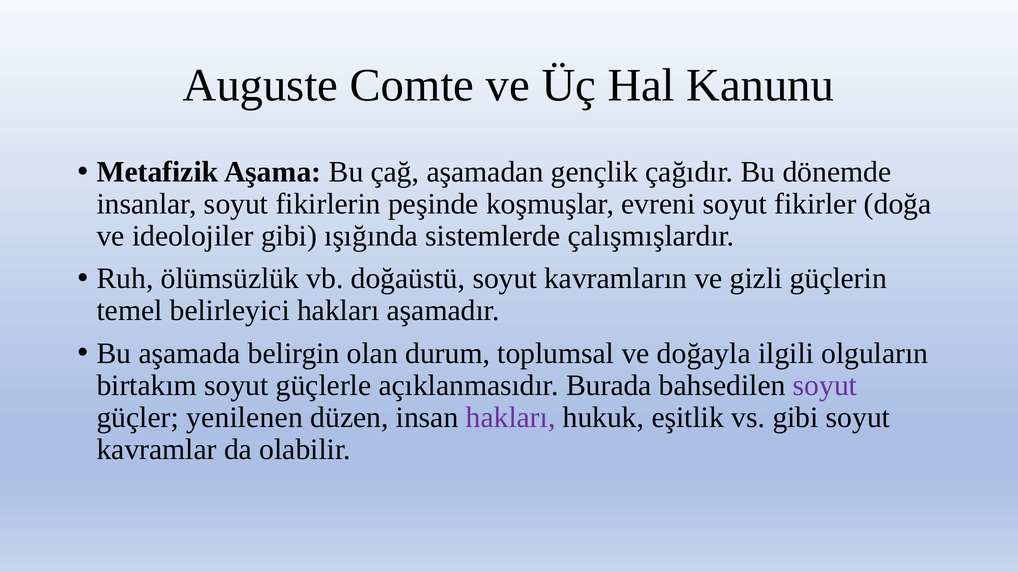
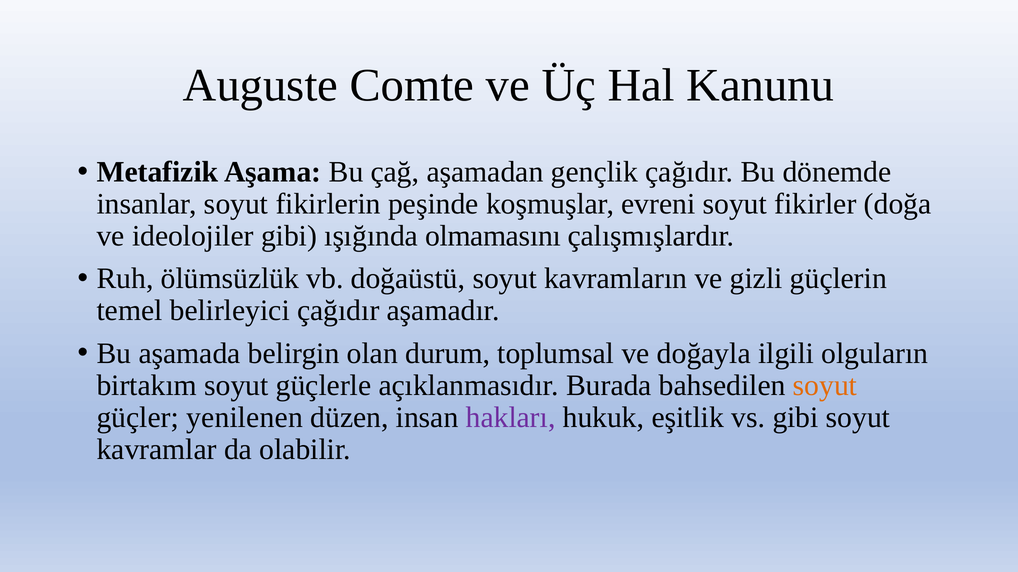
sistemlerde: sistemlerde -> olmamasını (493, 236)
belirleyici hakları: hakları -> çağıdır (338, 311)
soyut colour: purple -> orange (825, 386)
